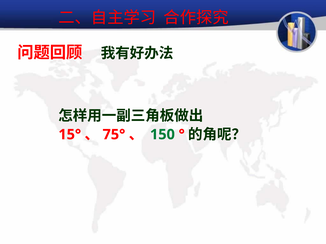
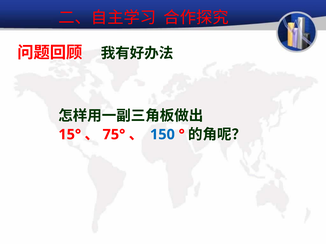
150 colour: green -> blue (162, 135)
